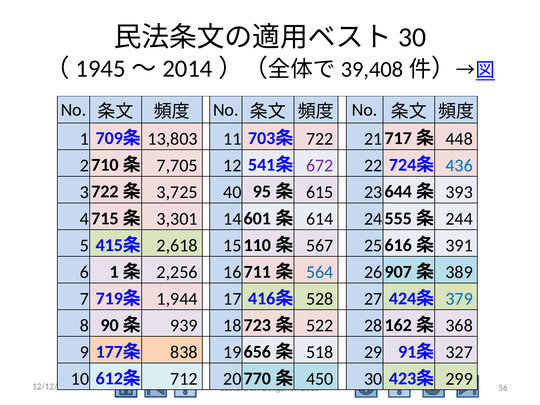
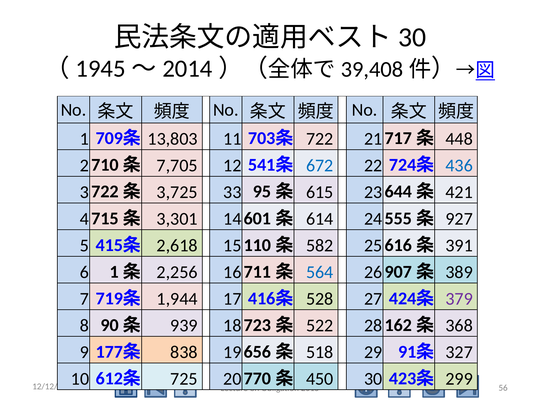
672 colour: purple -> blue (320, 165)
40: 40 -> 33 (232, 192)
393: 393 -> 421 (459, 192)
244: 244 -> 927 (459, 219)
567: 567 -> 582 (320, 245)
379 colour: blue -> purple (459, 299)
712: 712 -> 725 (184, 379)
